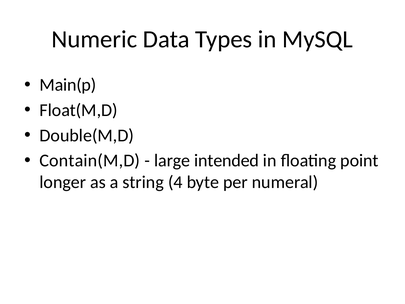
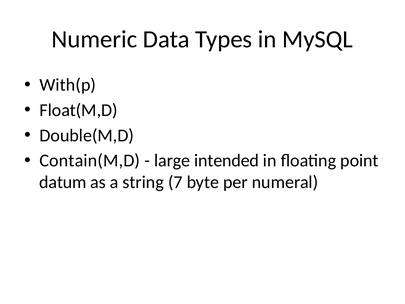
Main(p: Main(p -> With(p (68, 85)
longer: longer -> datum (63, 182)
4: 4 -> 7 (175, 182)
